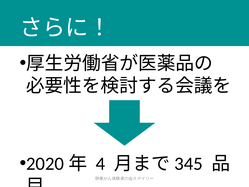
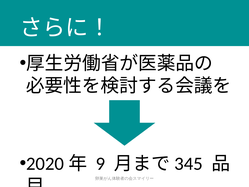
4: 4 -> 9 (100, 163)
